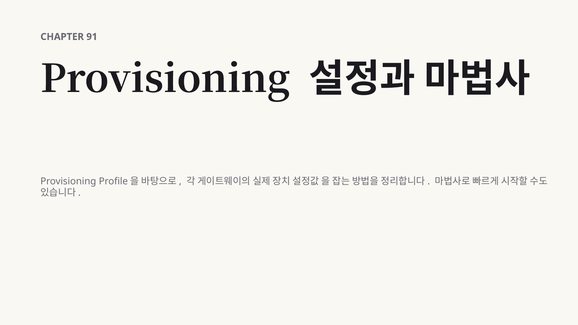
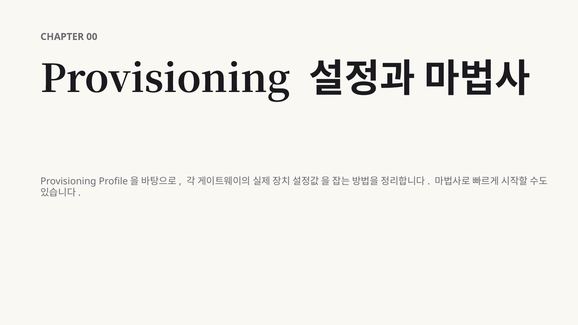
91: 91 -> 00 (92, 37)
